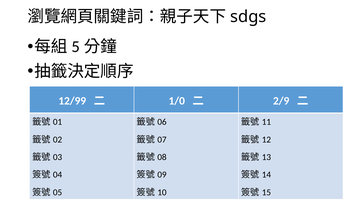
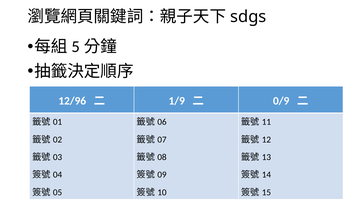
12/99: 12/99 -> 12/96 (72, 101)
1/0: 1/0 -> 1/9 (177, 101)
2/9: 2/9 -> 0/9 (281, 101)
